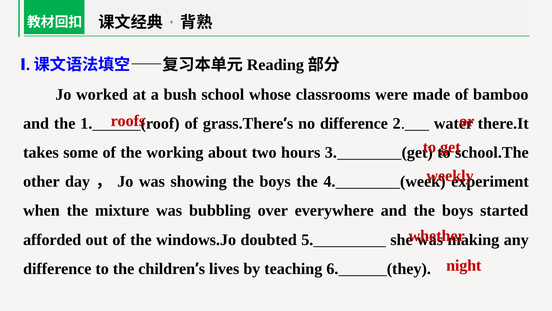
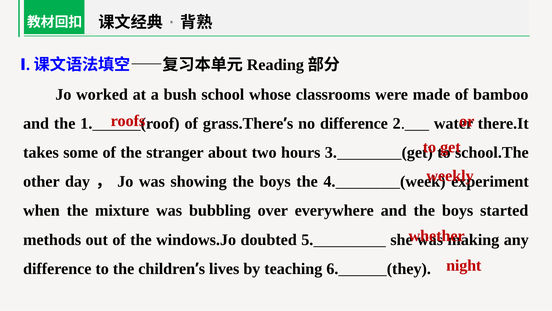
working: working -> stranger (175, 152)
afforded: afforded -> methods (52, 239)
